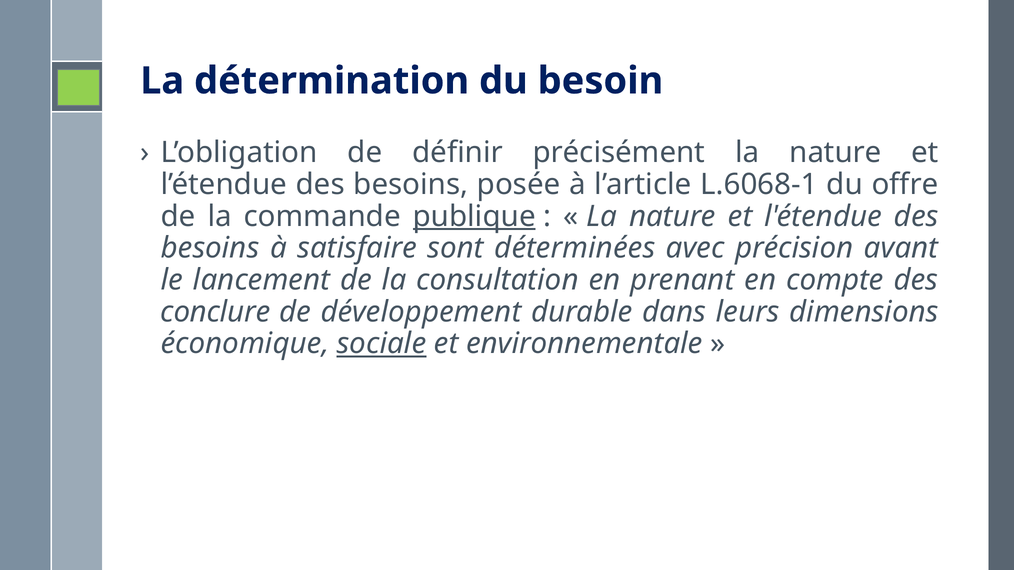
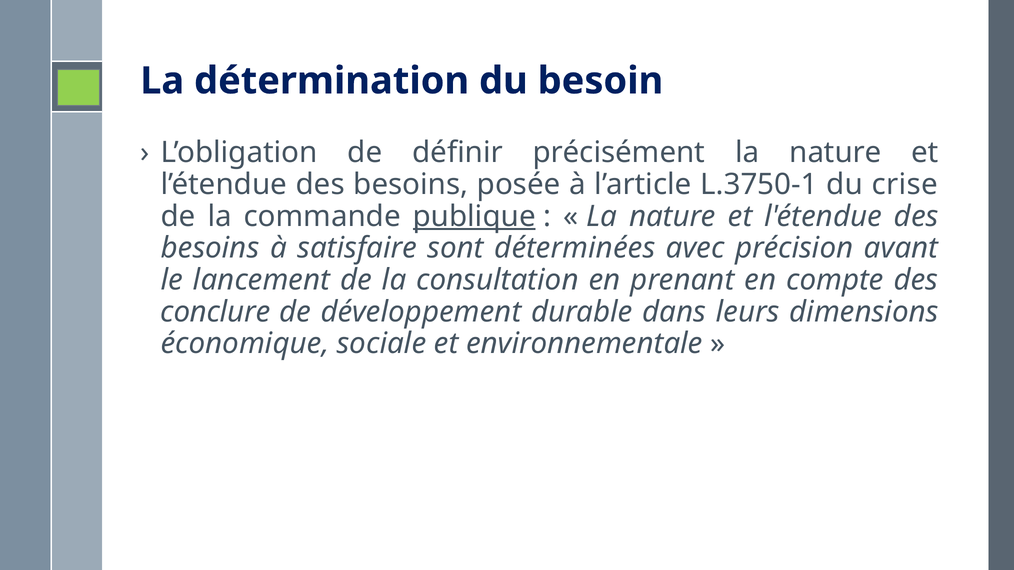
L.6068-1: L.6068-1 -> L.3750-1 (759, 185)
offre: offre -> crise (905, 185)
sociale underline: present -> none (382, 344)
